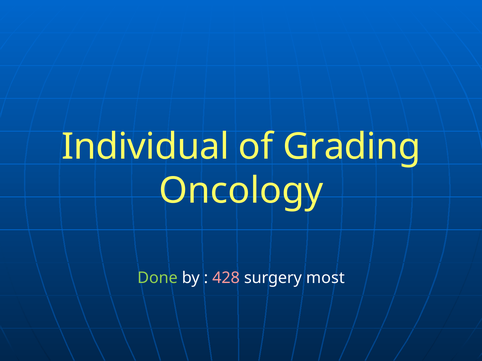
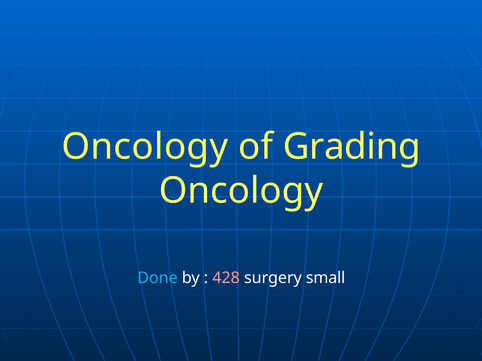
Individual: Individual -> Oncology (145, 147)
Done colour: light green -> light blue (158, 278)
most: most -> small (326, 278)
